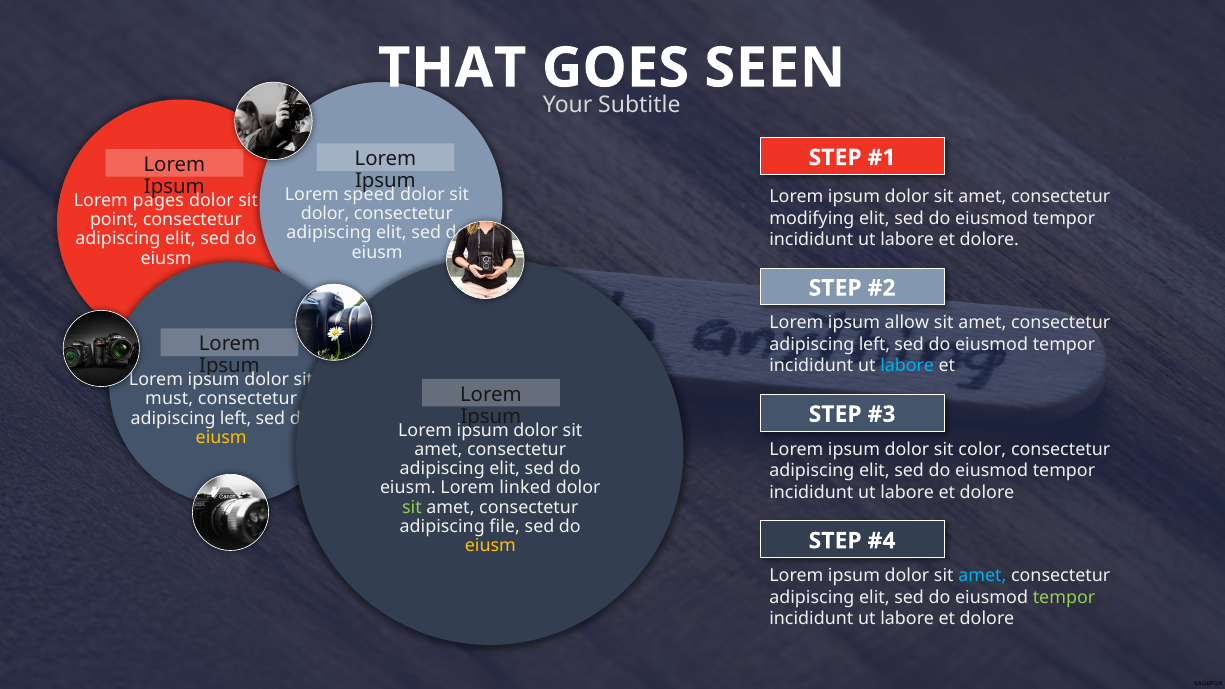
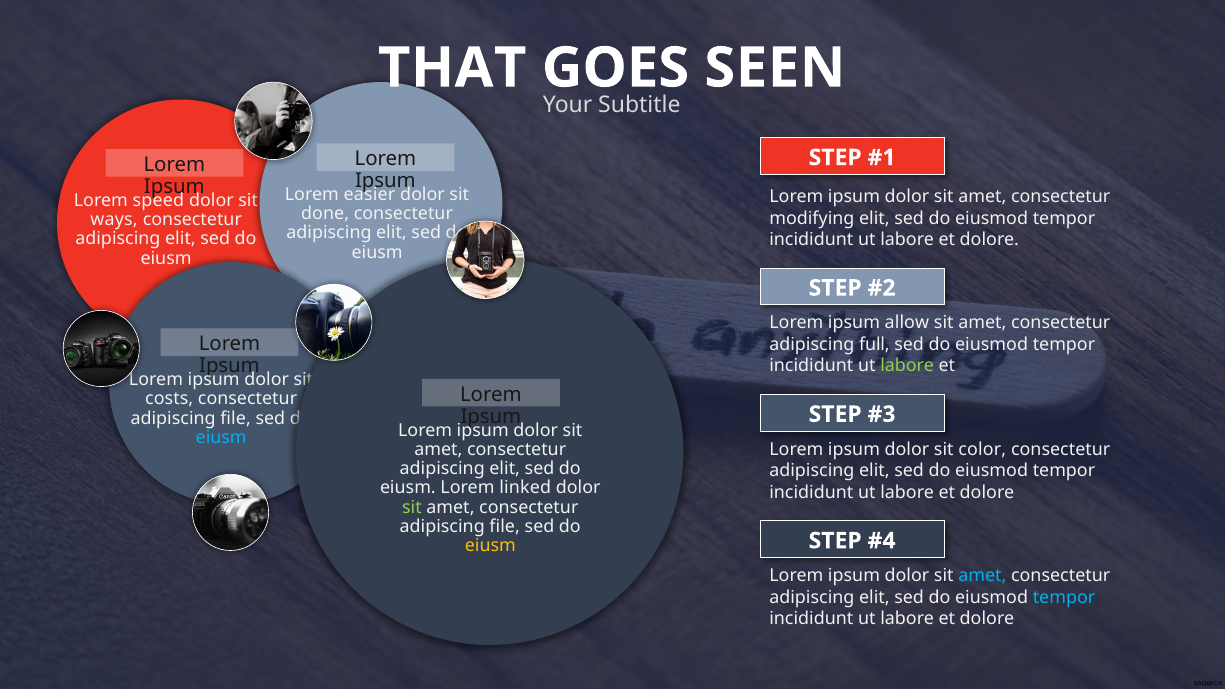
speed: speed -> easier (369, 194)
pages: pages -> speed (158, 200)
dolor: dolor -> done (325, 214)
point: point -> ways (114, 220)
left: left -> full (874, 344)
labore colour: light blue -> light green (907, 366)
must: must -> costs (169, 399)
left: left -> file (236, 418)
eiusm colour: yellow -> light blue (221, 438)
tempor colour: light green -> light blue (1064, 597)
